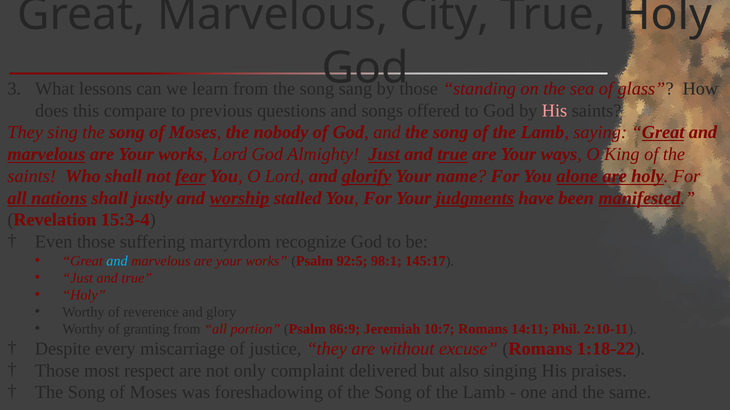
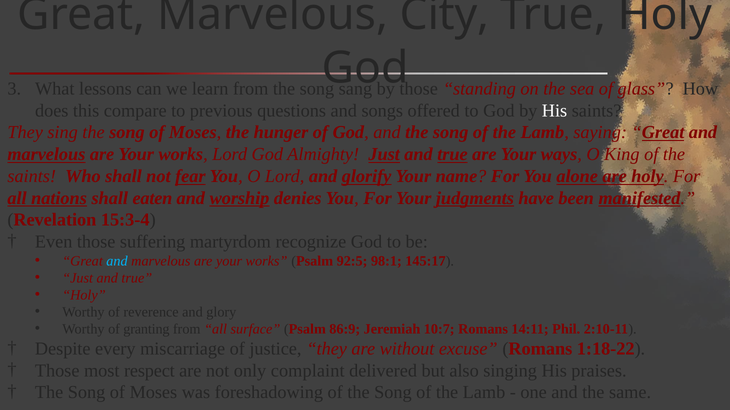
His colour: pink -> white (555, 111)
nobody: nobody -> hunger (281, 133)
justly: justly -> eaten (152, 198)
stalled: stalled -> denies (298, 198)
portion: portion -> surface (255, 330)
